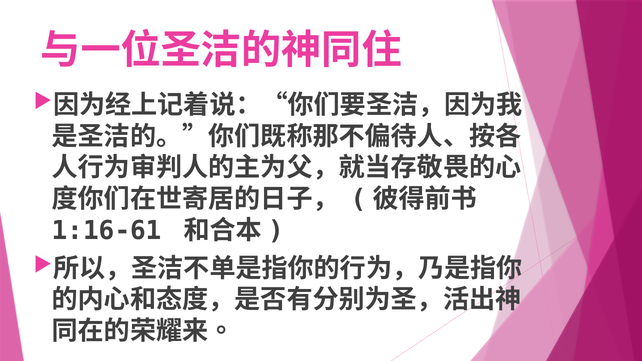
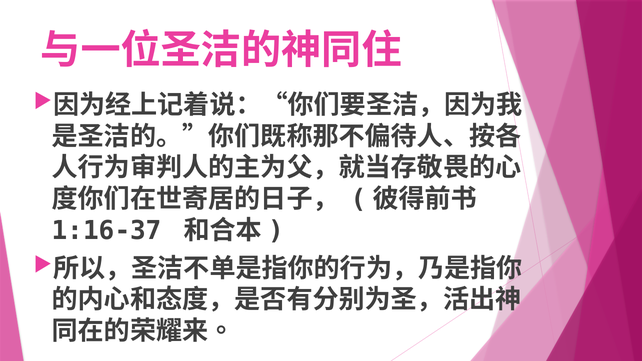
1:16-61: 1:16-61 -> 1:16-37 (107, 231)
